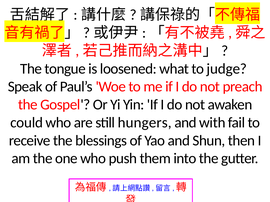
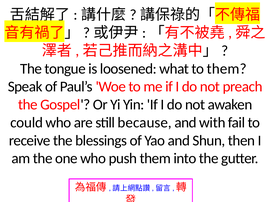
to judge: judge -> them (227, 69)
hungers: hungers -> because (145, 123)
